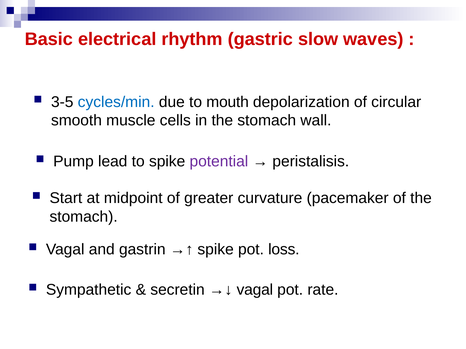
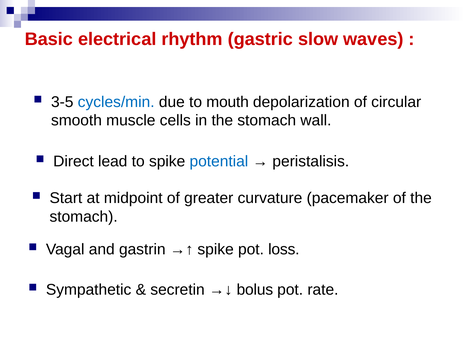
Pump: Pump -> Direct (73, 162)
potential colour: purple -> blue (219, 162)
vagal: vagal -> bolus (255, 290)
